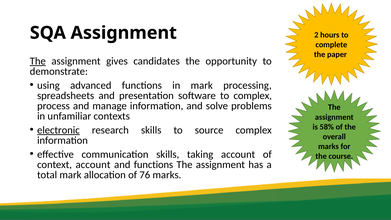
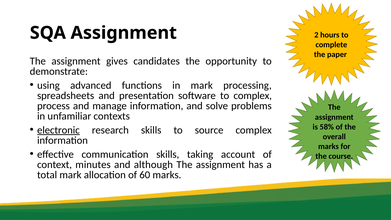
The underline: present -> none (38, 61)
context account: account -> minutes (93, 165)
and functions: functions -> although (153, 165)
76: 76 -> 60 (145, 175)
